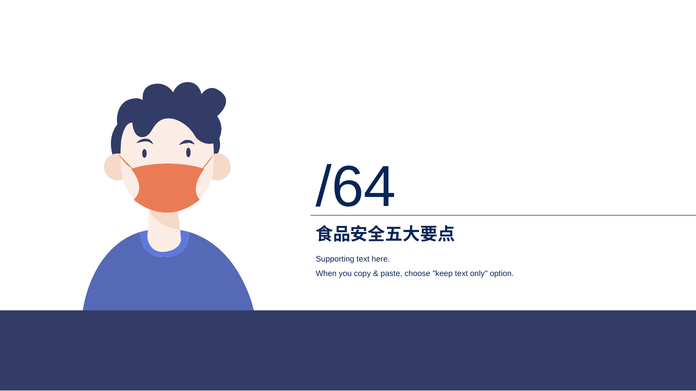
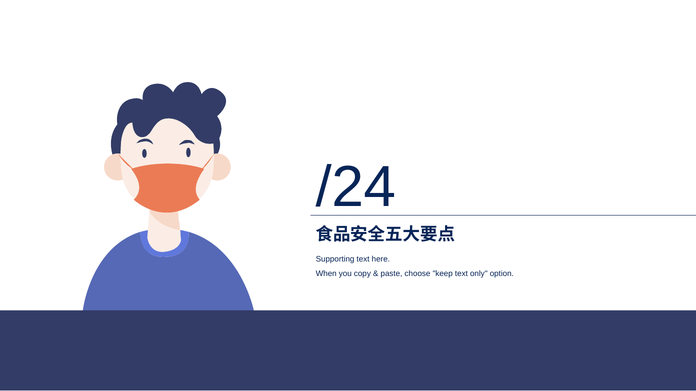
/64: /64 -> /24 (356, 187)
